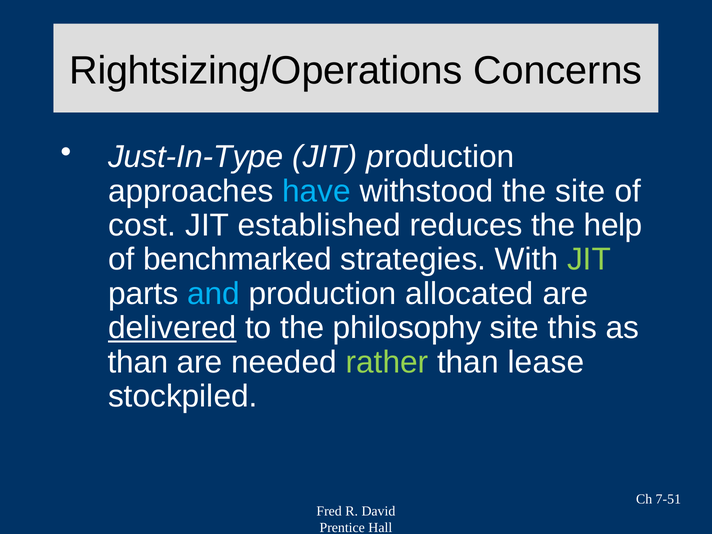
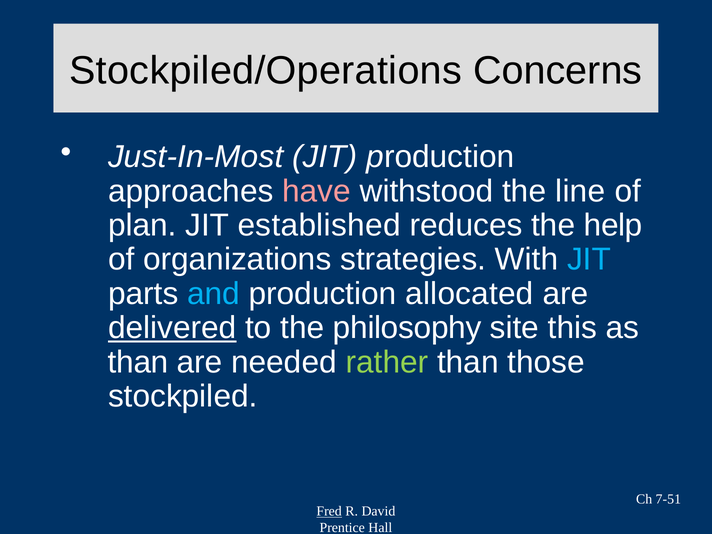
Rightsizing/Operations: Rightsizing/Operations -> Stockpiled/Operations (266, 71)
Just-In-Type: Just-In-Type -> Just-In-Most (196, 157)
have colour: light blue -> pink (317, 191)
the site: site -> line (580, 191)
cost: cost -> plan (142, 225)
benchmarked: benchmarked -> organizations (237, 260)
JIT colour: light green -> light blue (589, 260)
lease: lease -> those (546, 362)
Fred underline: none -> present (329, 511)
